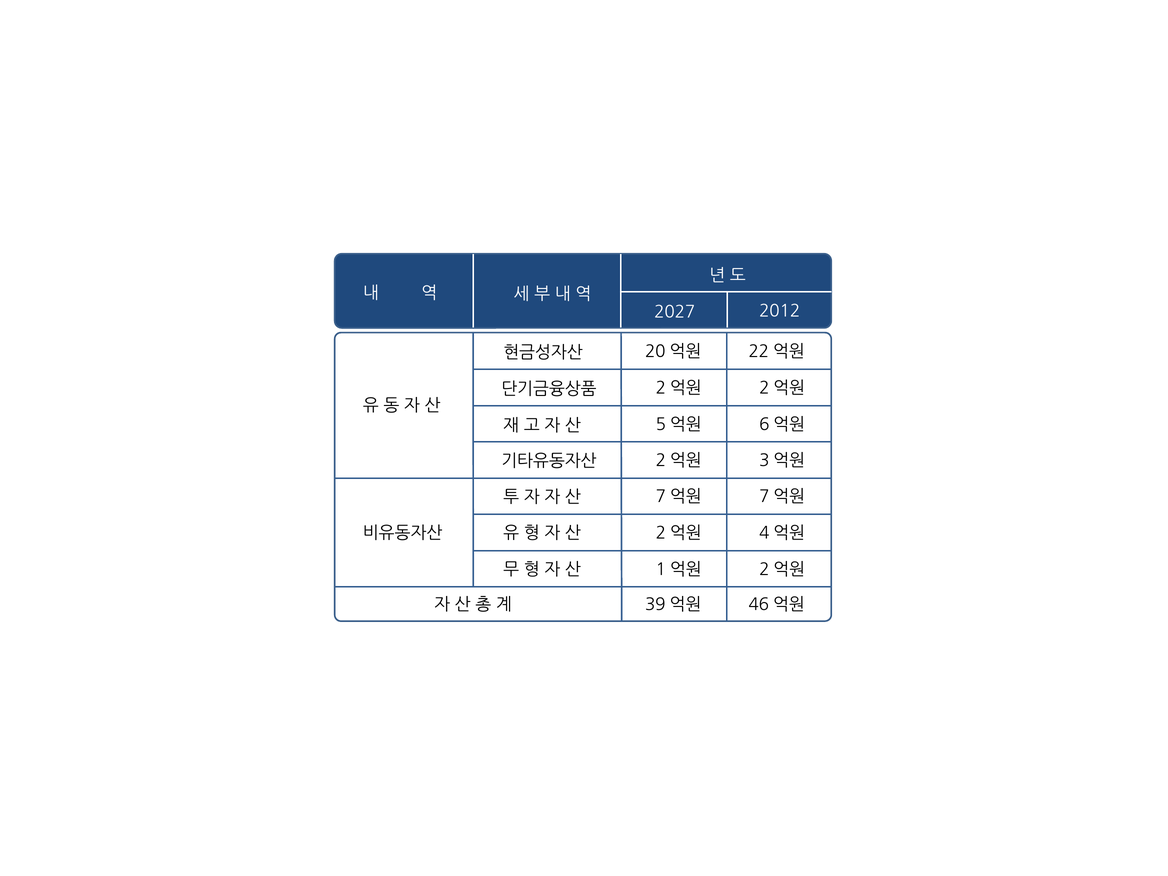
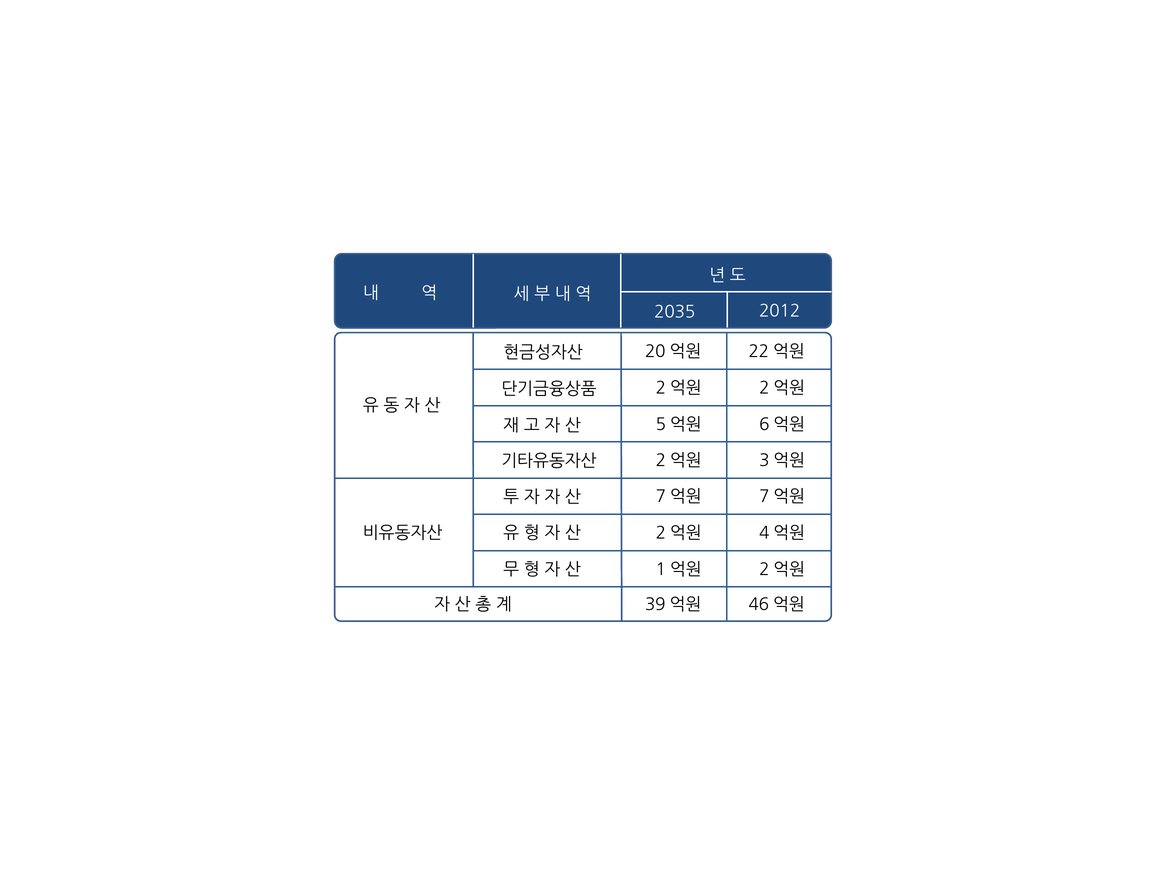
2027: 2027 -> 2035 (675, 312)
